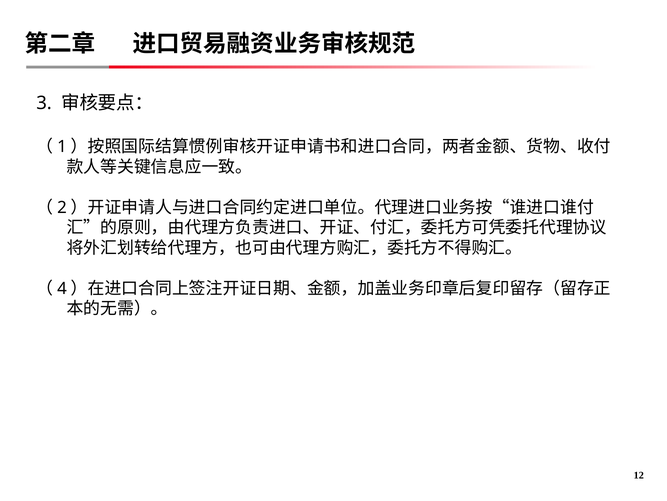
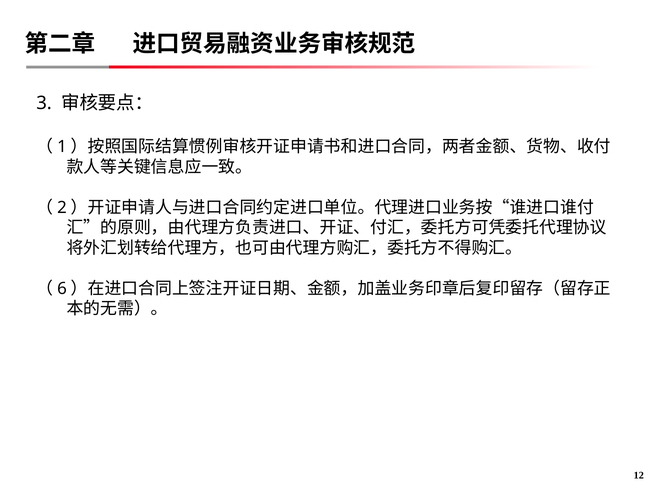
4: 4 -> 6 (62, 288)
